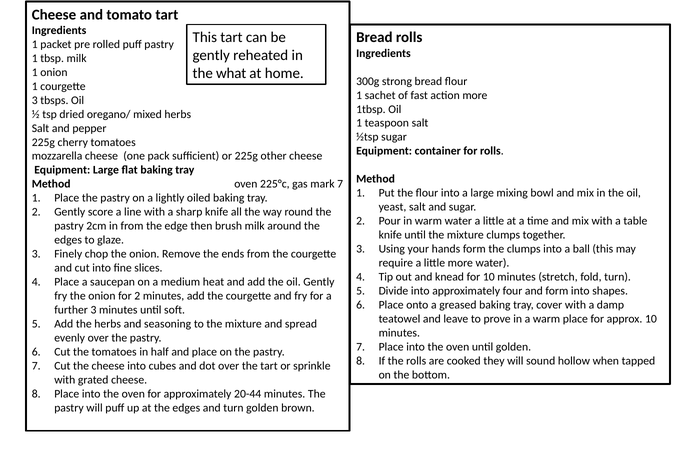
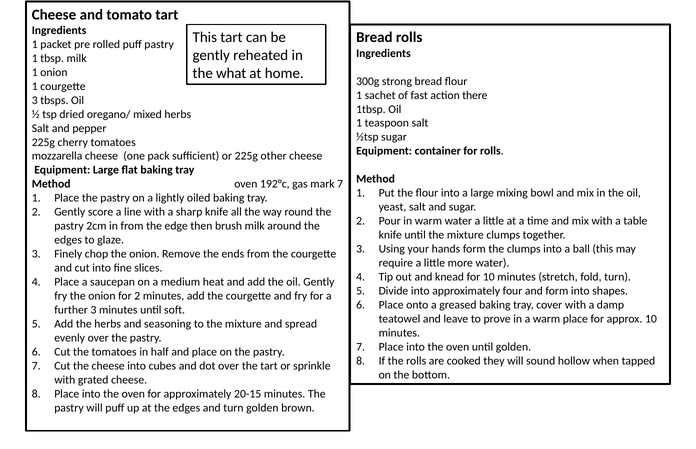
action more: more -> there (475, 95)
225°c: 225°c -> 192°c (275, 184)
20-44: 20-44 -> 20-15 (248, 394)
